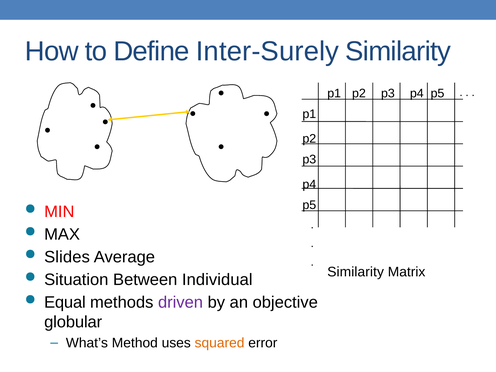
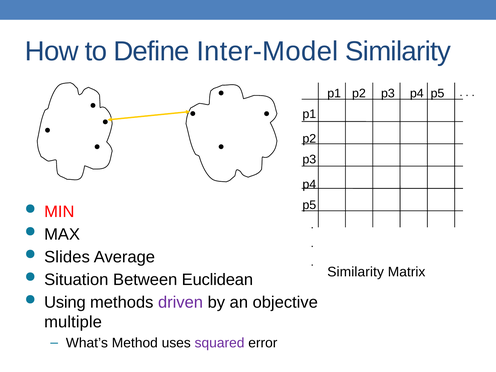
Inter-Surely: Inter-Surely -> Inter-Model (267, 52)
Individual: Individual -> Euclidean (217, 280)
Equal: Equal -> Using (65, 302)
globular: globular -> multiple (73, 322)
squared colour: orange -> purple (220, 343)
